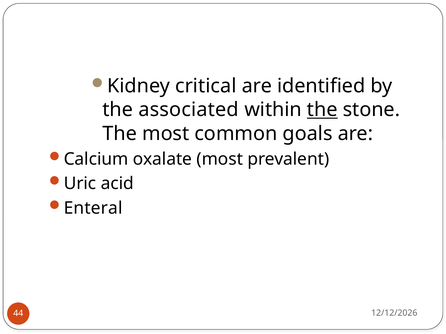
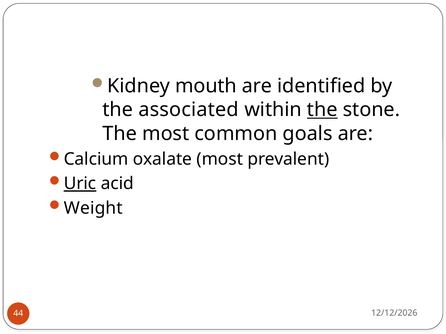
critical: critical -> mouth (206, 86)
Uric underline: none -> present (80, 184)
Enteral: Enteral -> Weight (93, 208)
